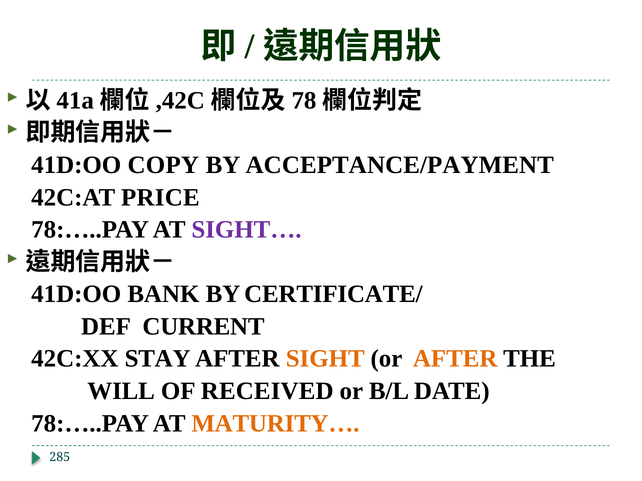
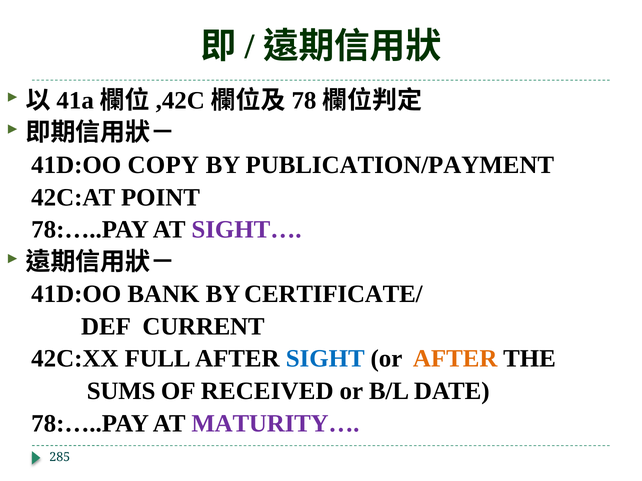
ACCEPTANCE/PAYMENT: ACCEPTANCE/PAYMENT -> PUBLICATION/PAYMENT (400, 165)
PRICE: PRICE -> POINT (161, 198)
STAY: STAY -> FULL (158, 359)
SIGHT colour: orange -> blue (325, 359)
WILL: WILL -> SUMS (121, 391)
MATURITY… colour: orange -> purple (275, 424)
